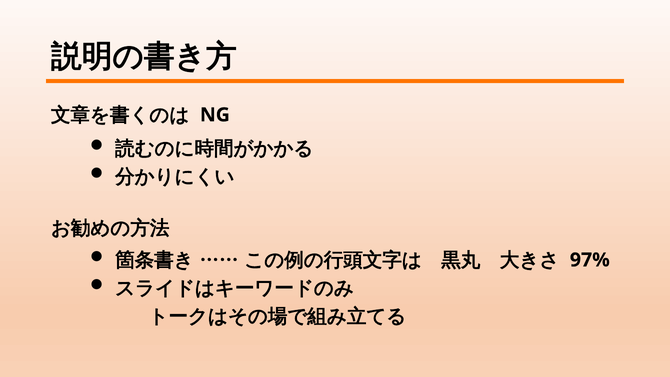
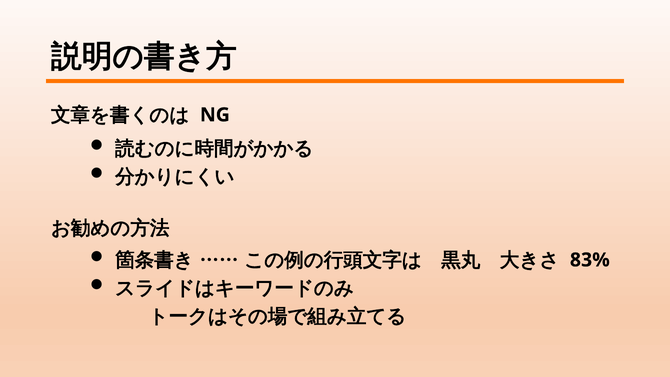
97%: 97% -> 83% (590, 260)
